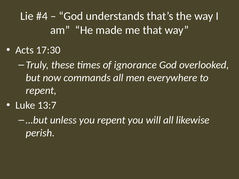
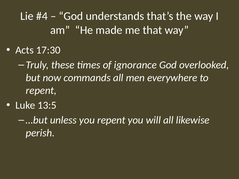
13:7: 13:7 -> 13:5 (47, 105)
